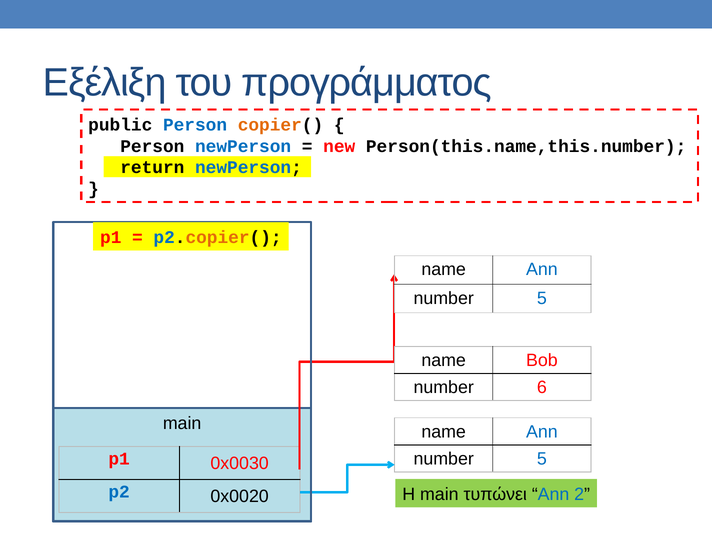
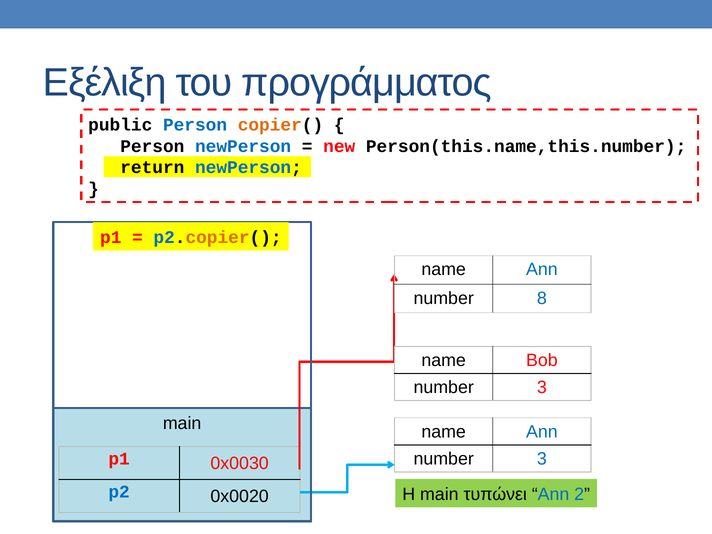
5: 5 -> 8 (542, 298)
6: 6 -> 3 (542, 387)
5: 5 -> 3 (542, 459)
